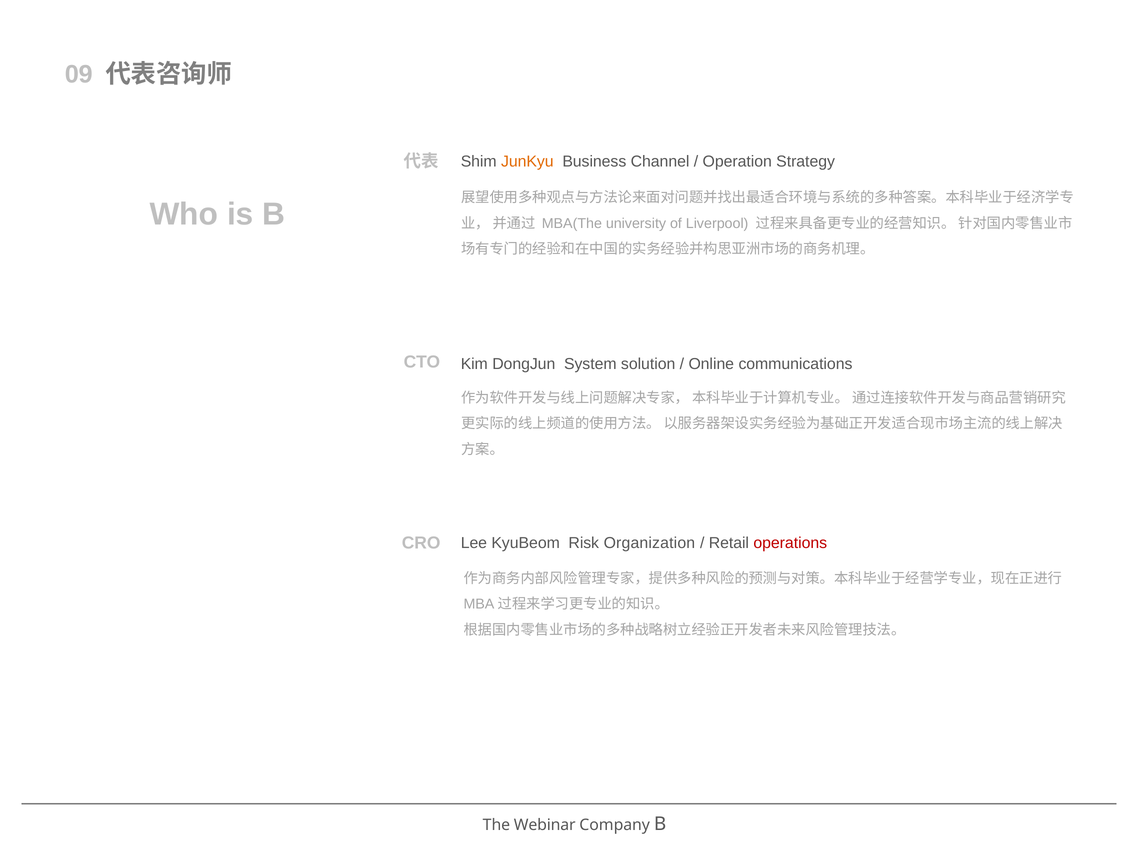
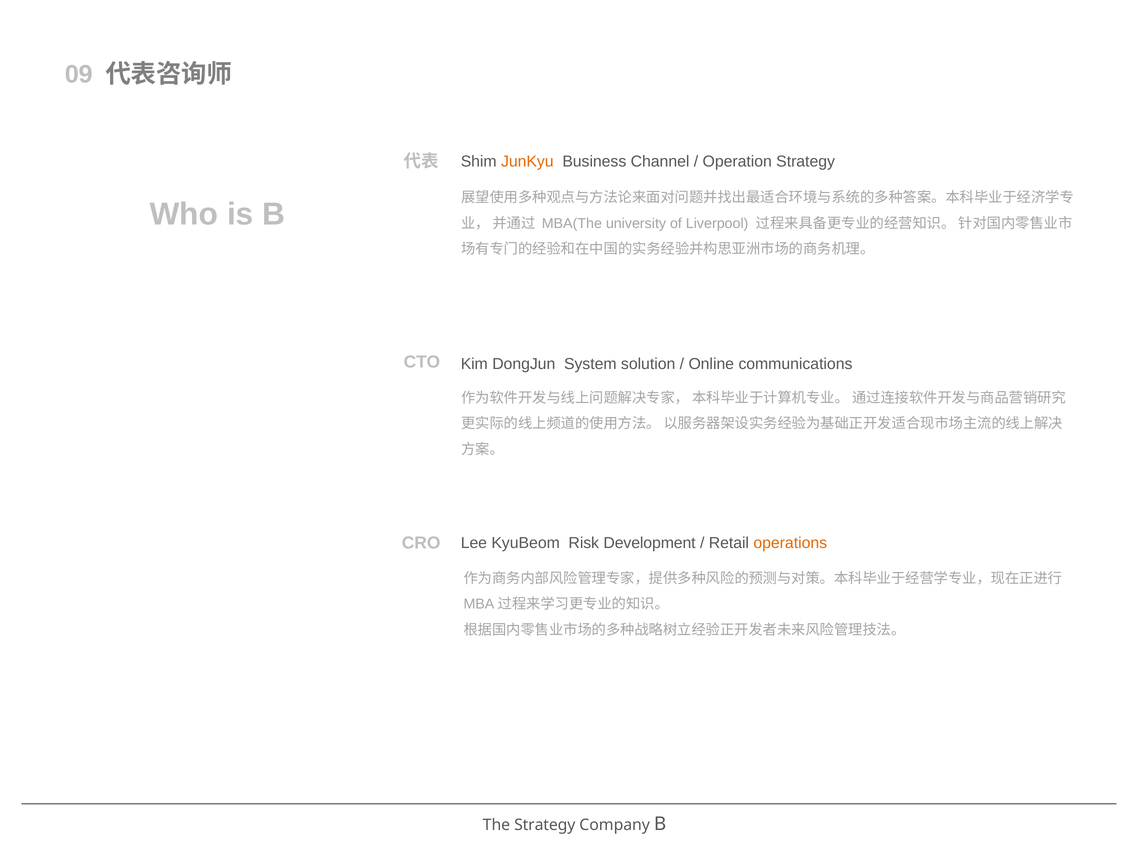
Organization: Organization -> Development (650, 543)
operations colour: red -> orange (790, 543)
Webinar: Webinar -> Strategy (545, 825)
